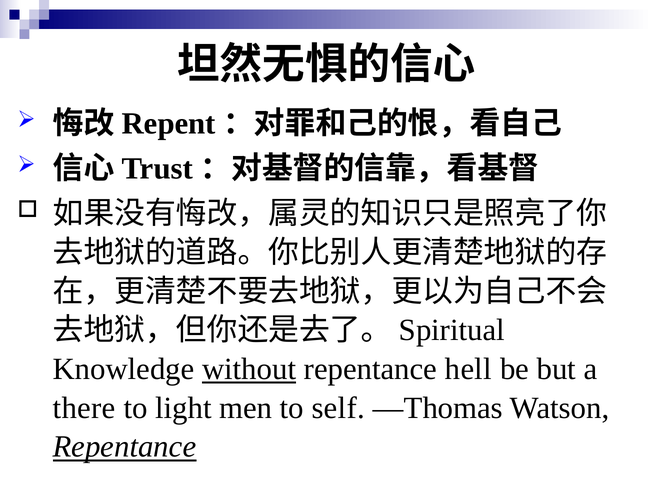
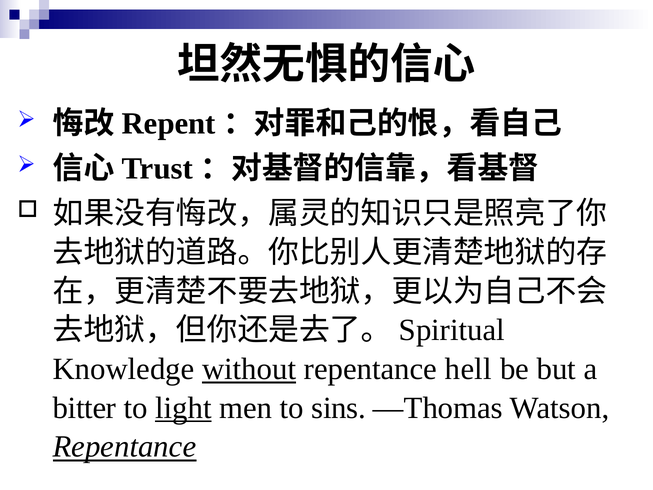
there: there -> bitter (84, 408)
light underline: none -> present (183, 408)
self: self -> sins (339, 408)
